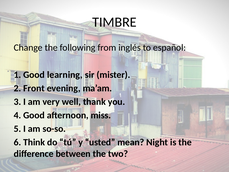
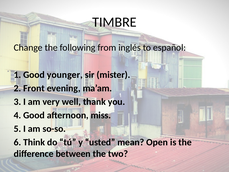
learning: learning -> younger (65, 75)
Night: Night -> Open (157, 142)
